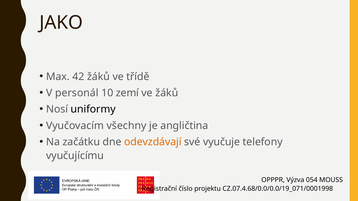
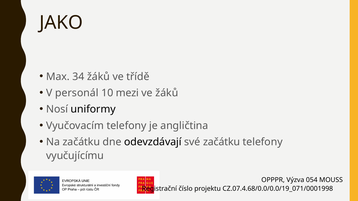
42: 42 -> 34 (78, 77)
zemí: zemí -> mezi (127, 93)
Vyučovacím všechny: všechny -> telefony (127, 126)
odevzdávají colour: orange -> black (153, 142)
své vyučuje: vyučuje -> začátku (222, 142)
